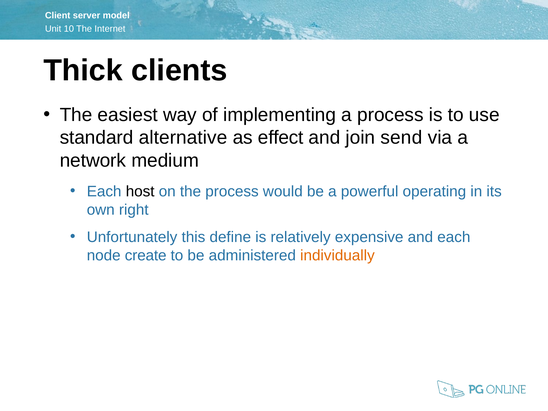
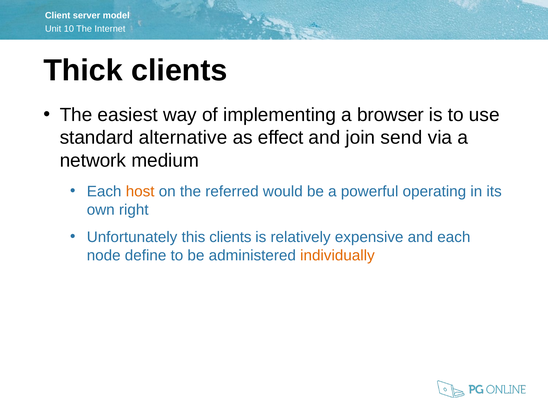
a process: process -> browser (390, 115)
host colour: black -> orange (140, 191)
the process: process -> referred (232, 191)
this define: define -> clients (230, 237)
create: create -> define (146, 255)
